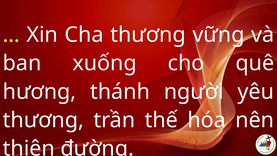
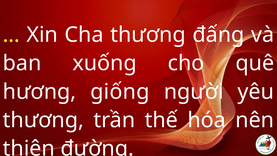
vững: vững -> đấng (218, 35)
thánh: thánh -> giống (120, 92)
